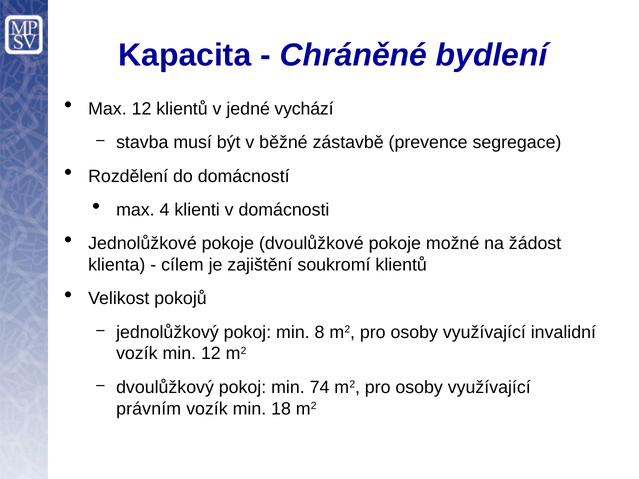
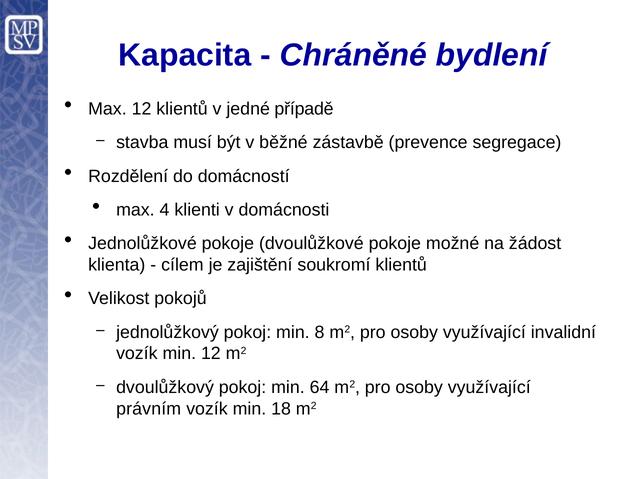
vychází: vychází -> případě (304, 109)
74: 74 -> 64 (320, 388)
